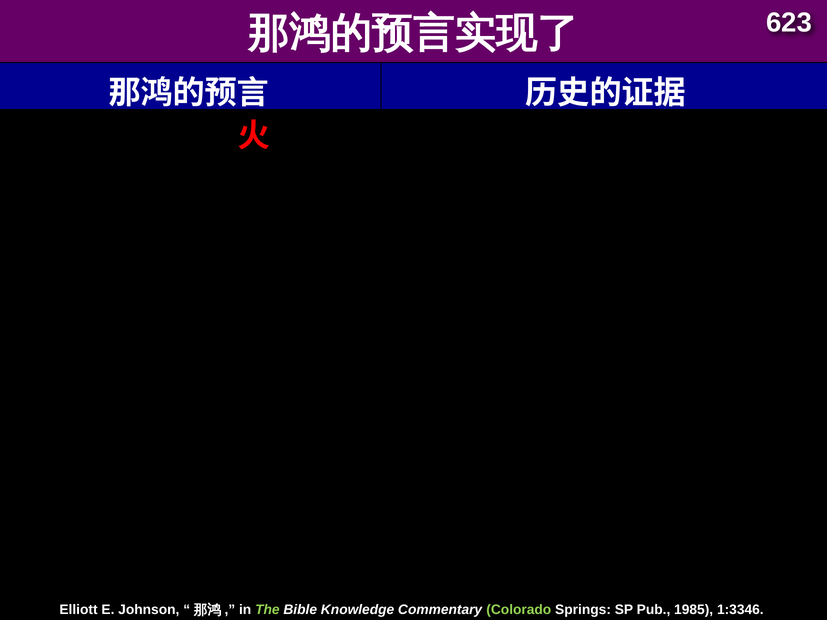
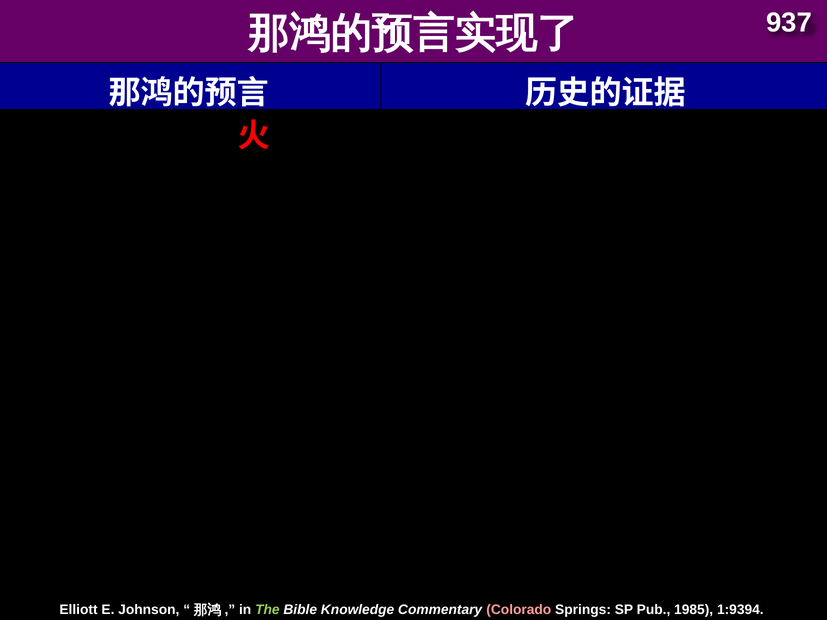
623: 623 -> 937 (789, 23)
Colorado colour: light green -> pink (519, 610)
1:3346: 1:3346 -> 1:9394 (740, 610)
